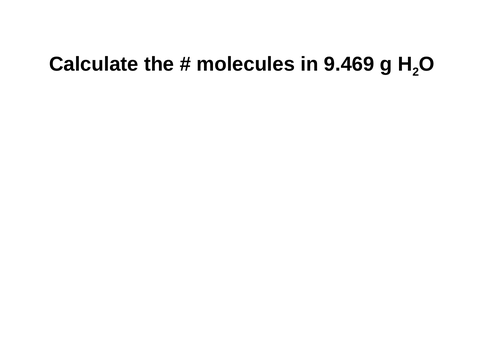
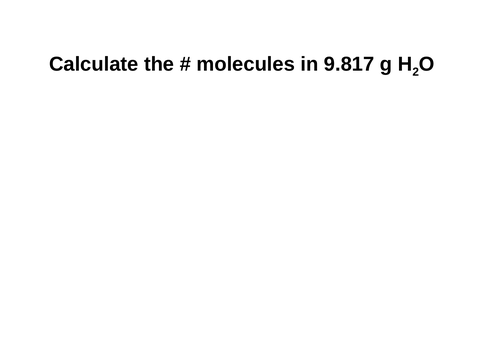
9.469: 9.469 -> 9.817 (349, 64)
